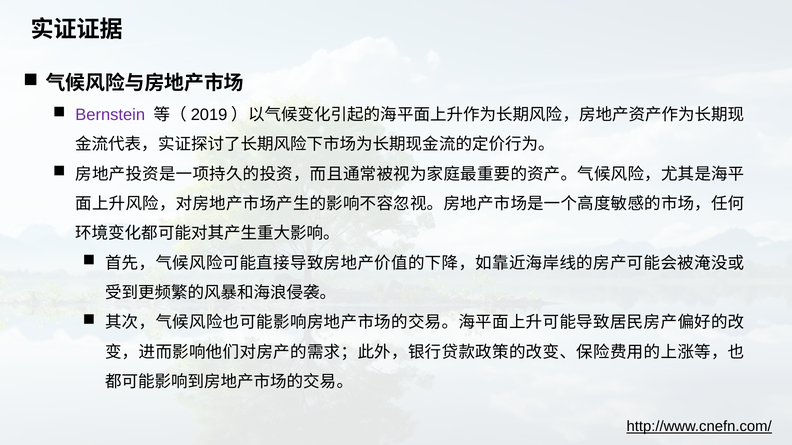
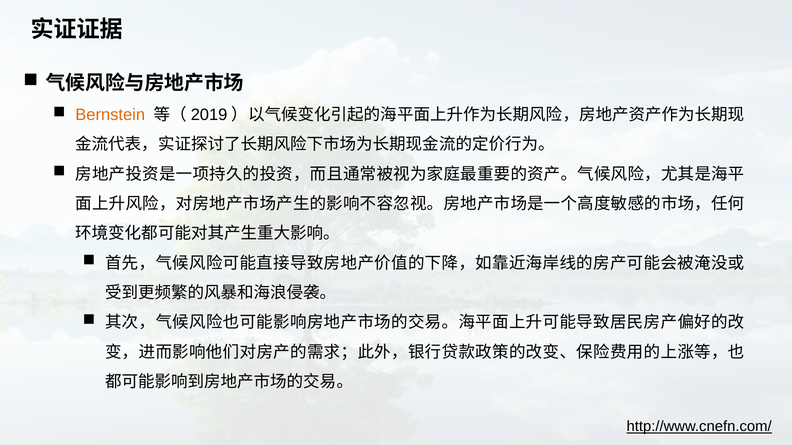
Bernstein colour: purple -> orange (110, 115)
